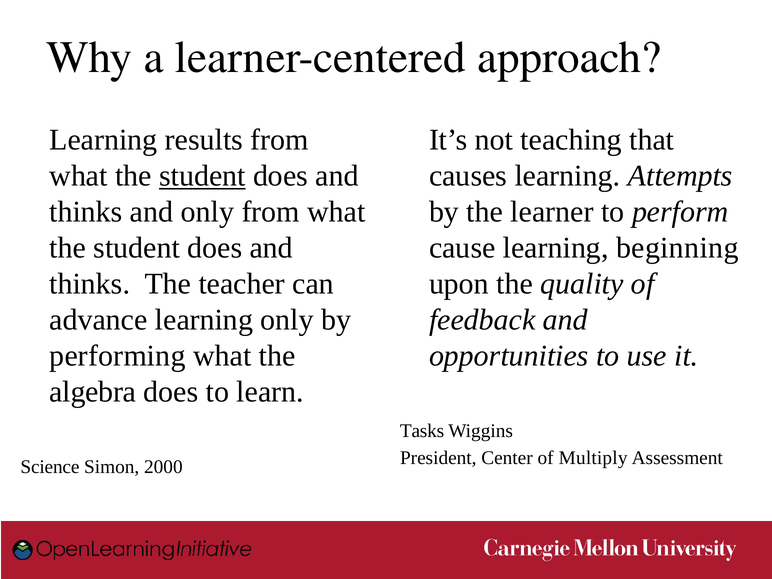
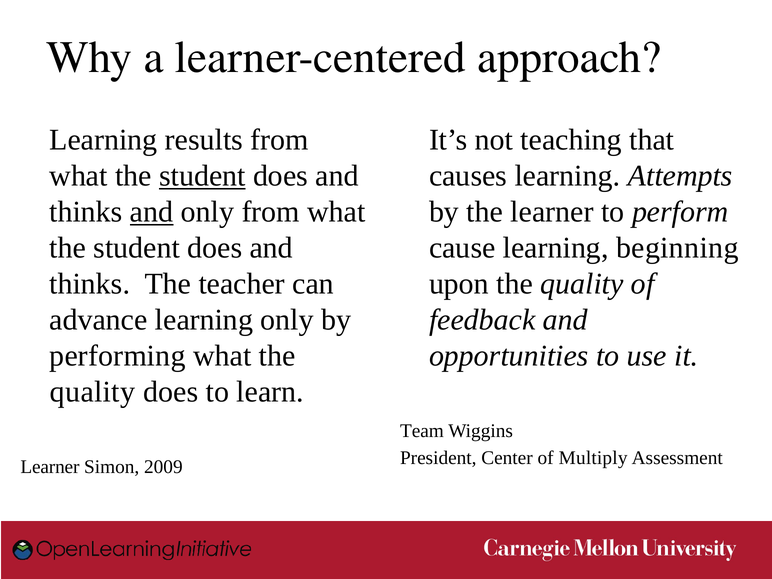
and underline: none -> present (152, 212)
algebra: algebra -> quality (92, 392)
Tasks: Tasks -> Team (422, 431)
Science: Science -> Learner (50, 467)
2000: 2000 -> 2009 (163, 467)
